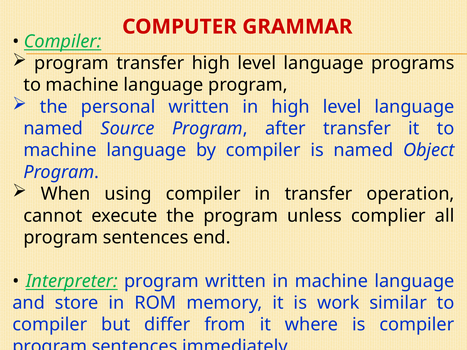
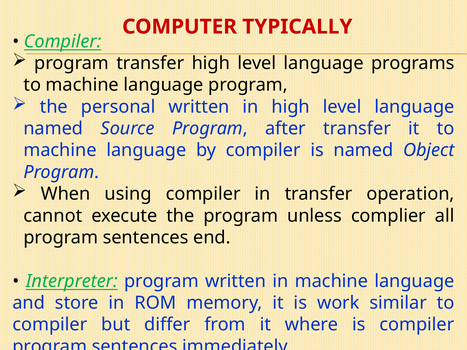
GRAMMAR: GRAMMAR -> TYPICALLY (297, 27)
